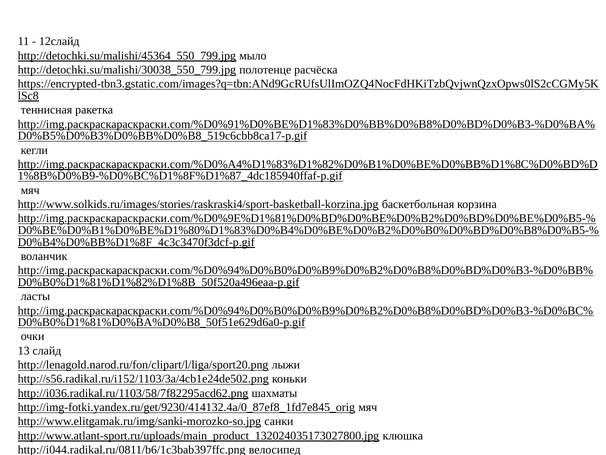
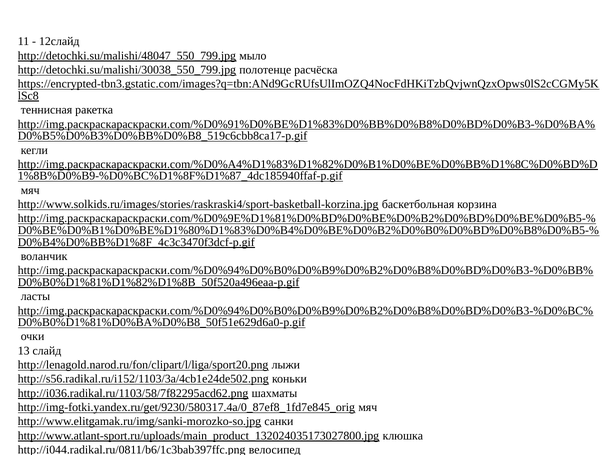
http://detochki.su/malishi/45364_550_799.jpg: http://detochki.su/malishi/45364_550_799.jpg -> http://detochki.su/malishi/48047_550_799.jpg (127, 56)
http://img-fotki.yandex.ru/get/9230/414132.4a/0_87ef8_1fd7e845_orig: http://img-fotki.yandex.ru/get/9230/414132.4a/0_87ef8_1fd7e845_orig -> http://img-fotki.yandex.ru/get/9230/580317.4a/0_87ef8_1fd7e845_orig (186, 407)
